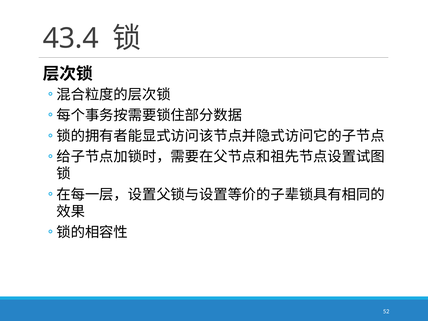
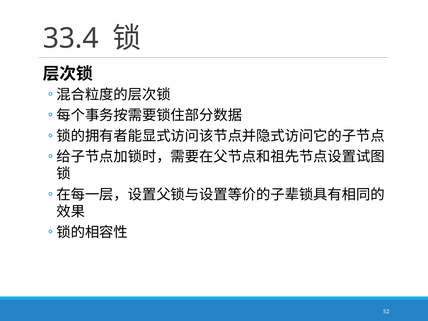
43.4: 43.4 -> 33.4 (71, 38)
